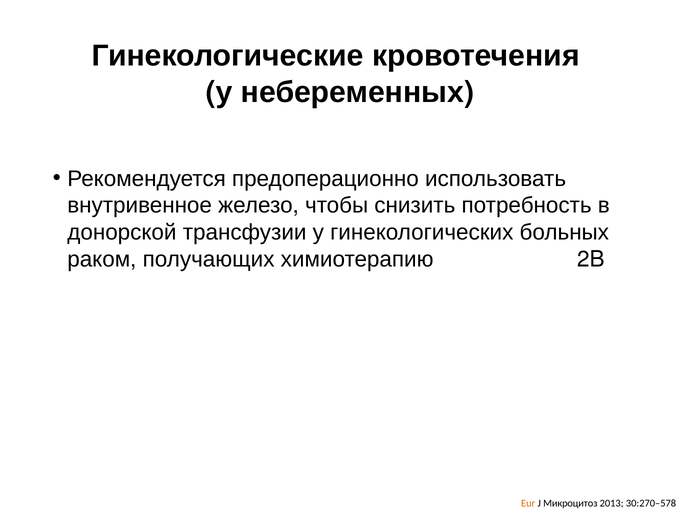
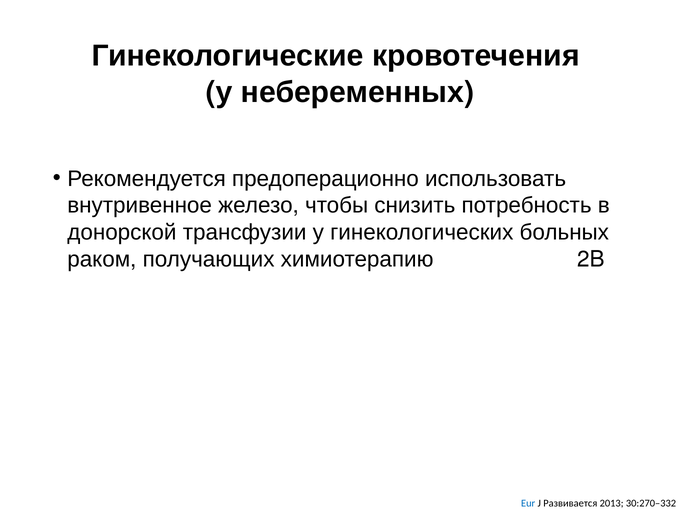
Eur colour: orange -> blue (528, 503)
Микроцитоз: Микроцитоз -> Развивается (570, 503)
30:270–578: 30:270–578 -> 30:270–332 (651, 503)
